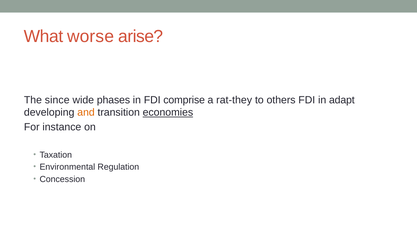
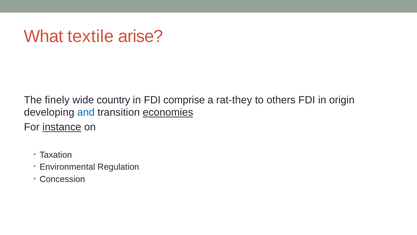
worse: worse -> textile (91, 36)
since: since -> finely (57, 100)
phases: phases -> country (113, 100)
adapt: adapt -> origin (342, 100)
and colour: orange -> blue (86, 112)
instance underline: none -> present (62, 127)
